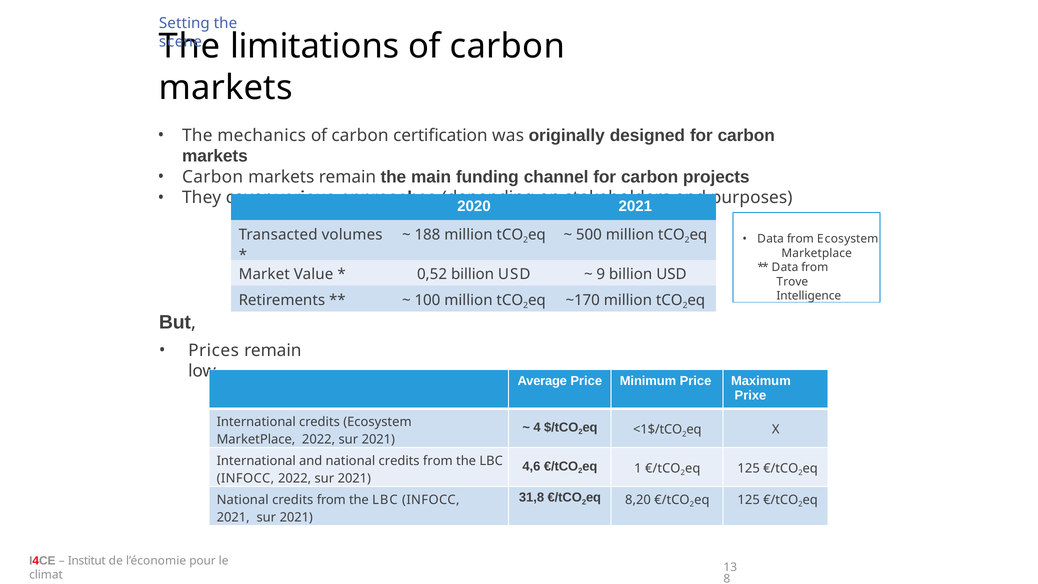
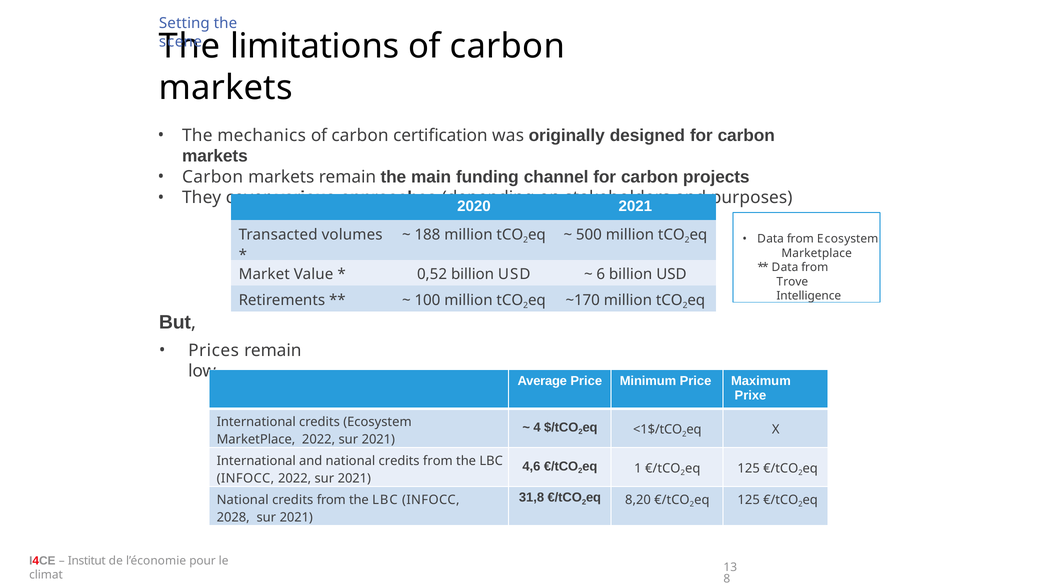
9: 9 -> 6 (601, 274)
2021: 2021 -> 2028 (233, 517)
